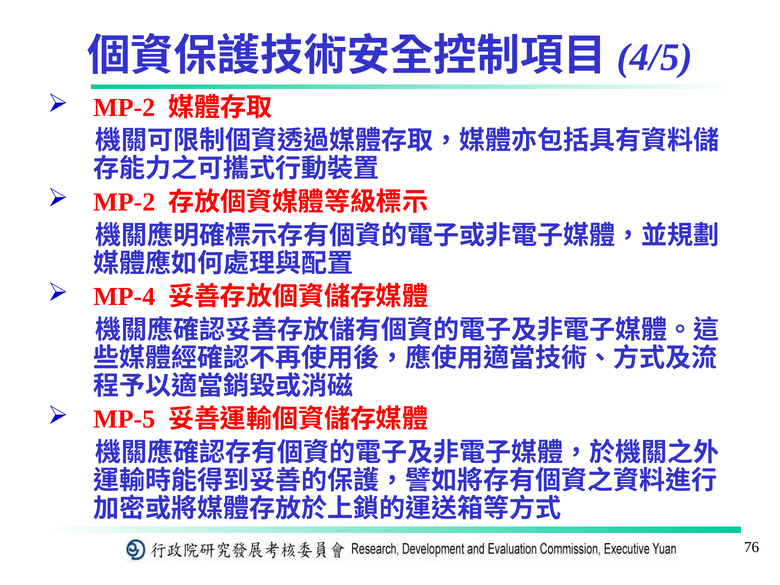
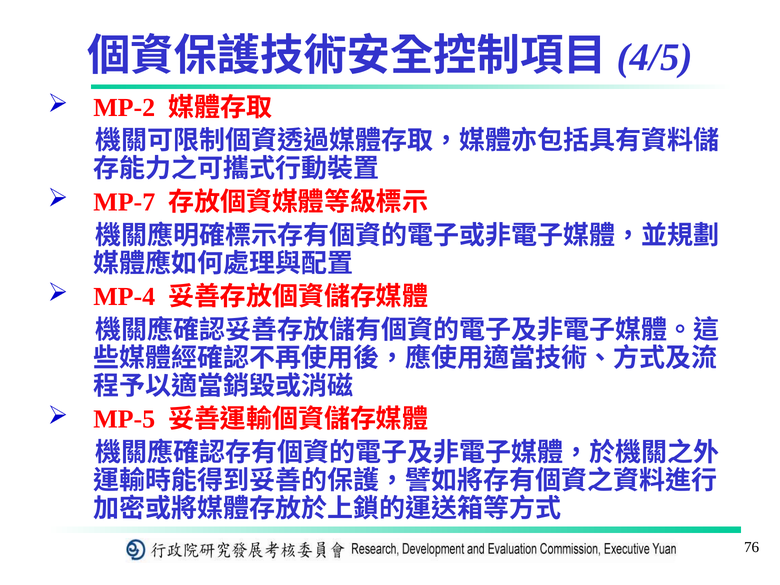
MP-2: MP-2 -> MP-7 (124, 202)
